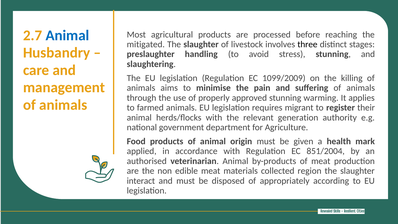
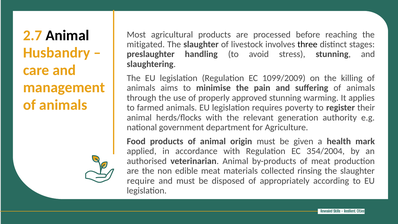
Animal colour: blue -> black (67, 35)
migrant: migrant -> poverty (299, 108)
851/2004: 851/2004 -> 354/2004 (326, 151)
region: region -> rinsing (310, 171)
interact: interact -> require (141, 181)
